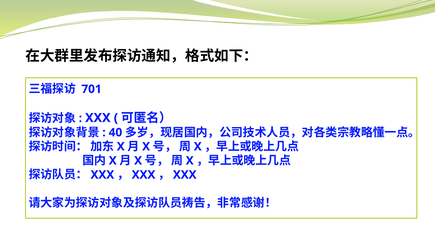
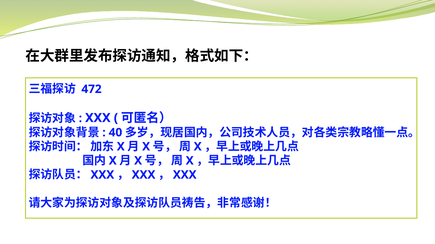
701: 701 -> 472 (92, 89)
